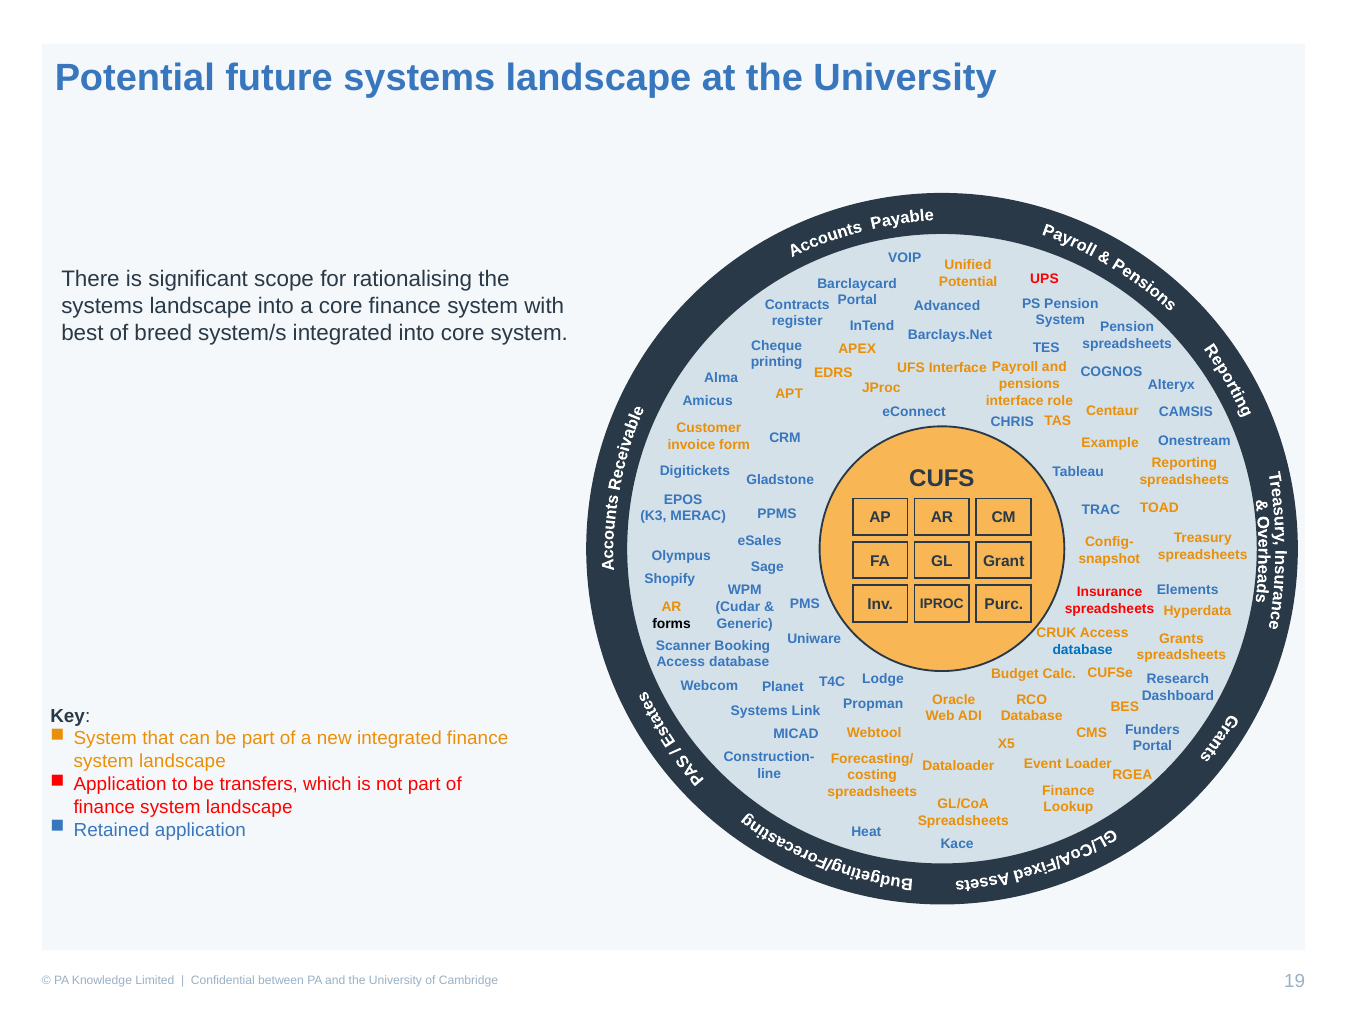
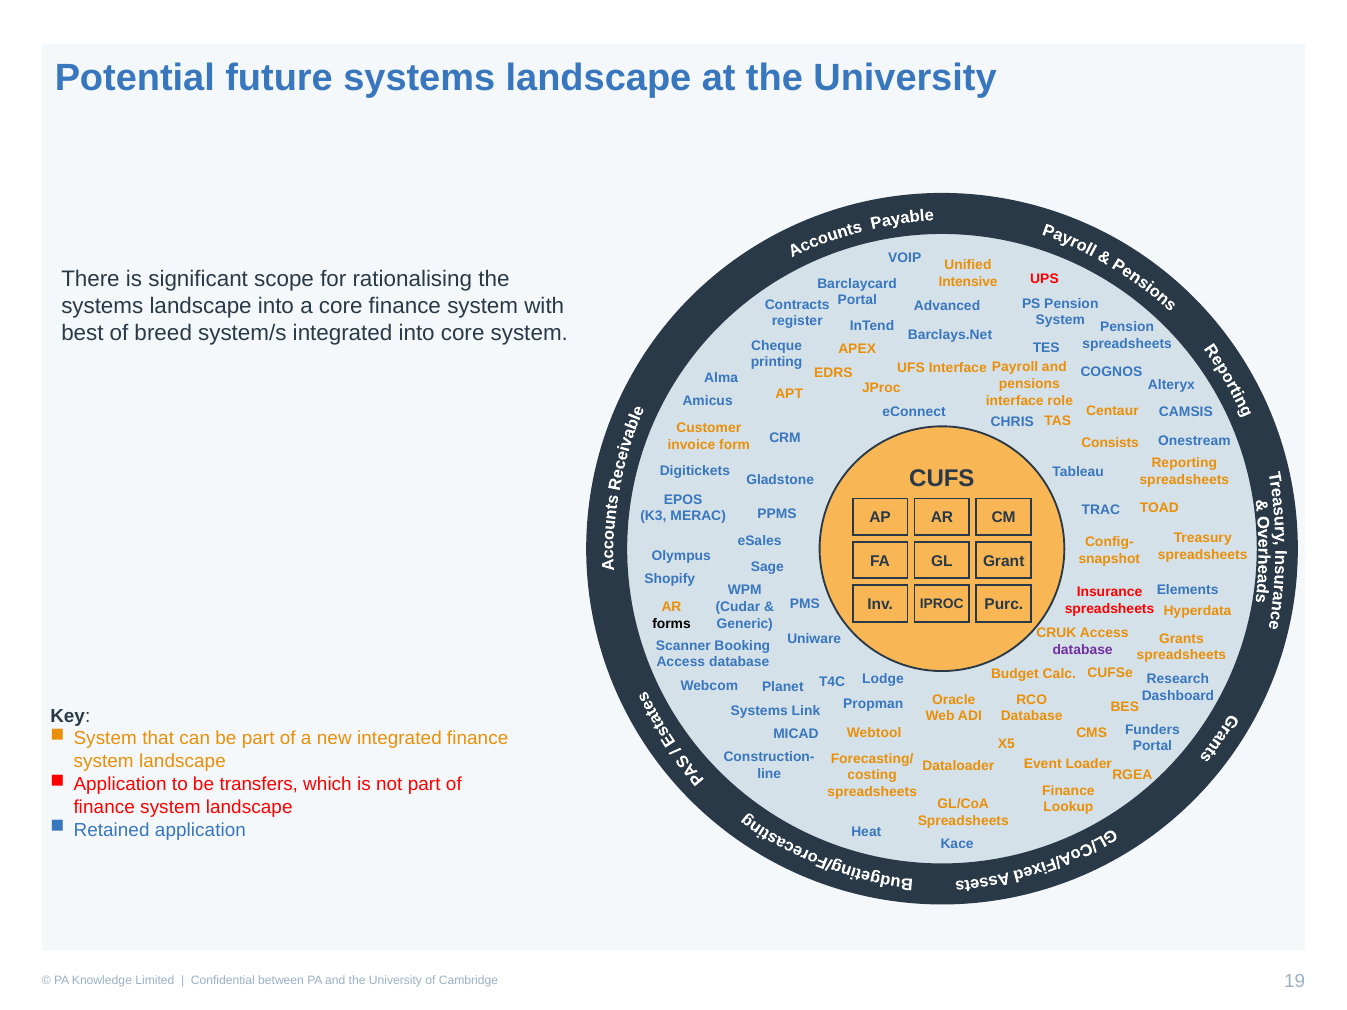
Potential: Potential -> Intensive (968, 282)
Example: Example -> Consists (1110, 443)
database colour: blue -> purple (1083, 650)
